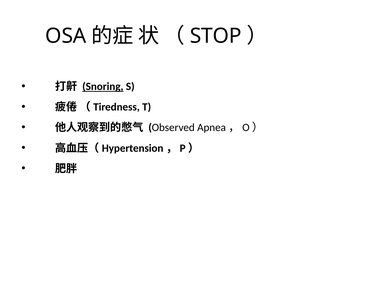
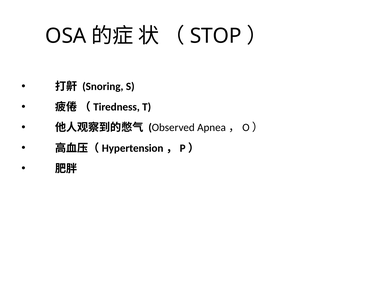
Snoring underline: present -> none (103, 86)
